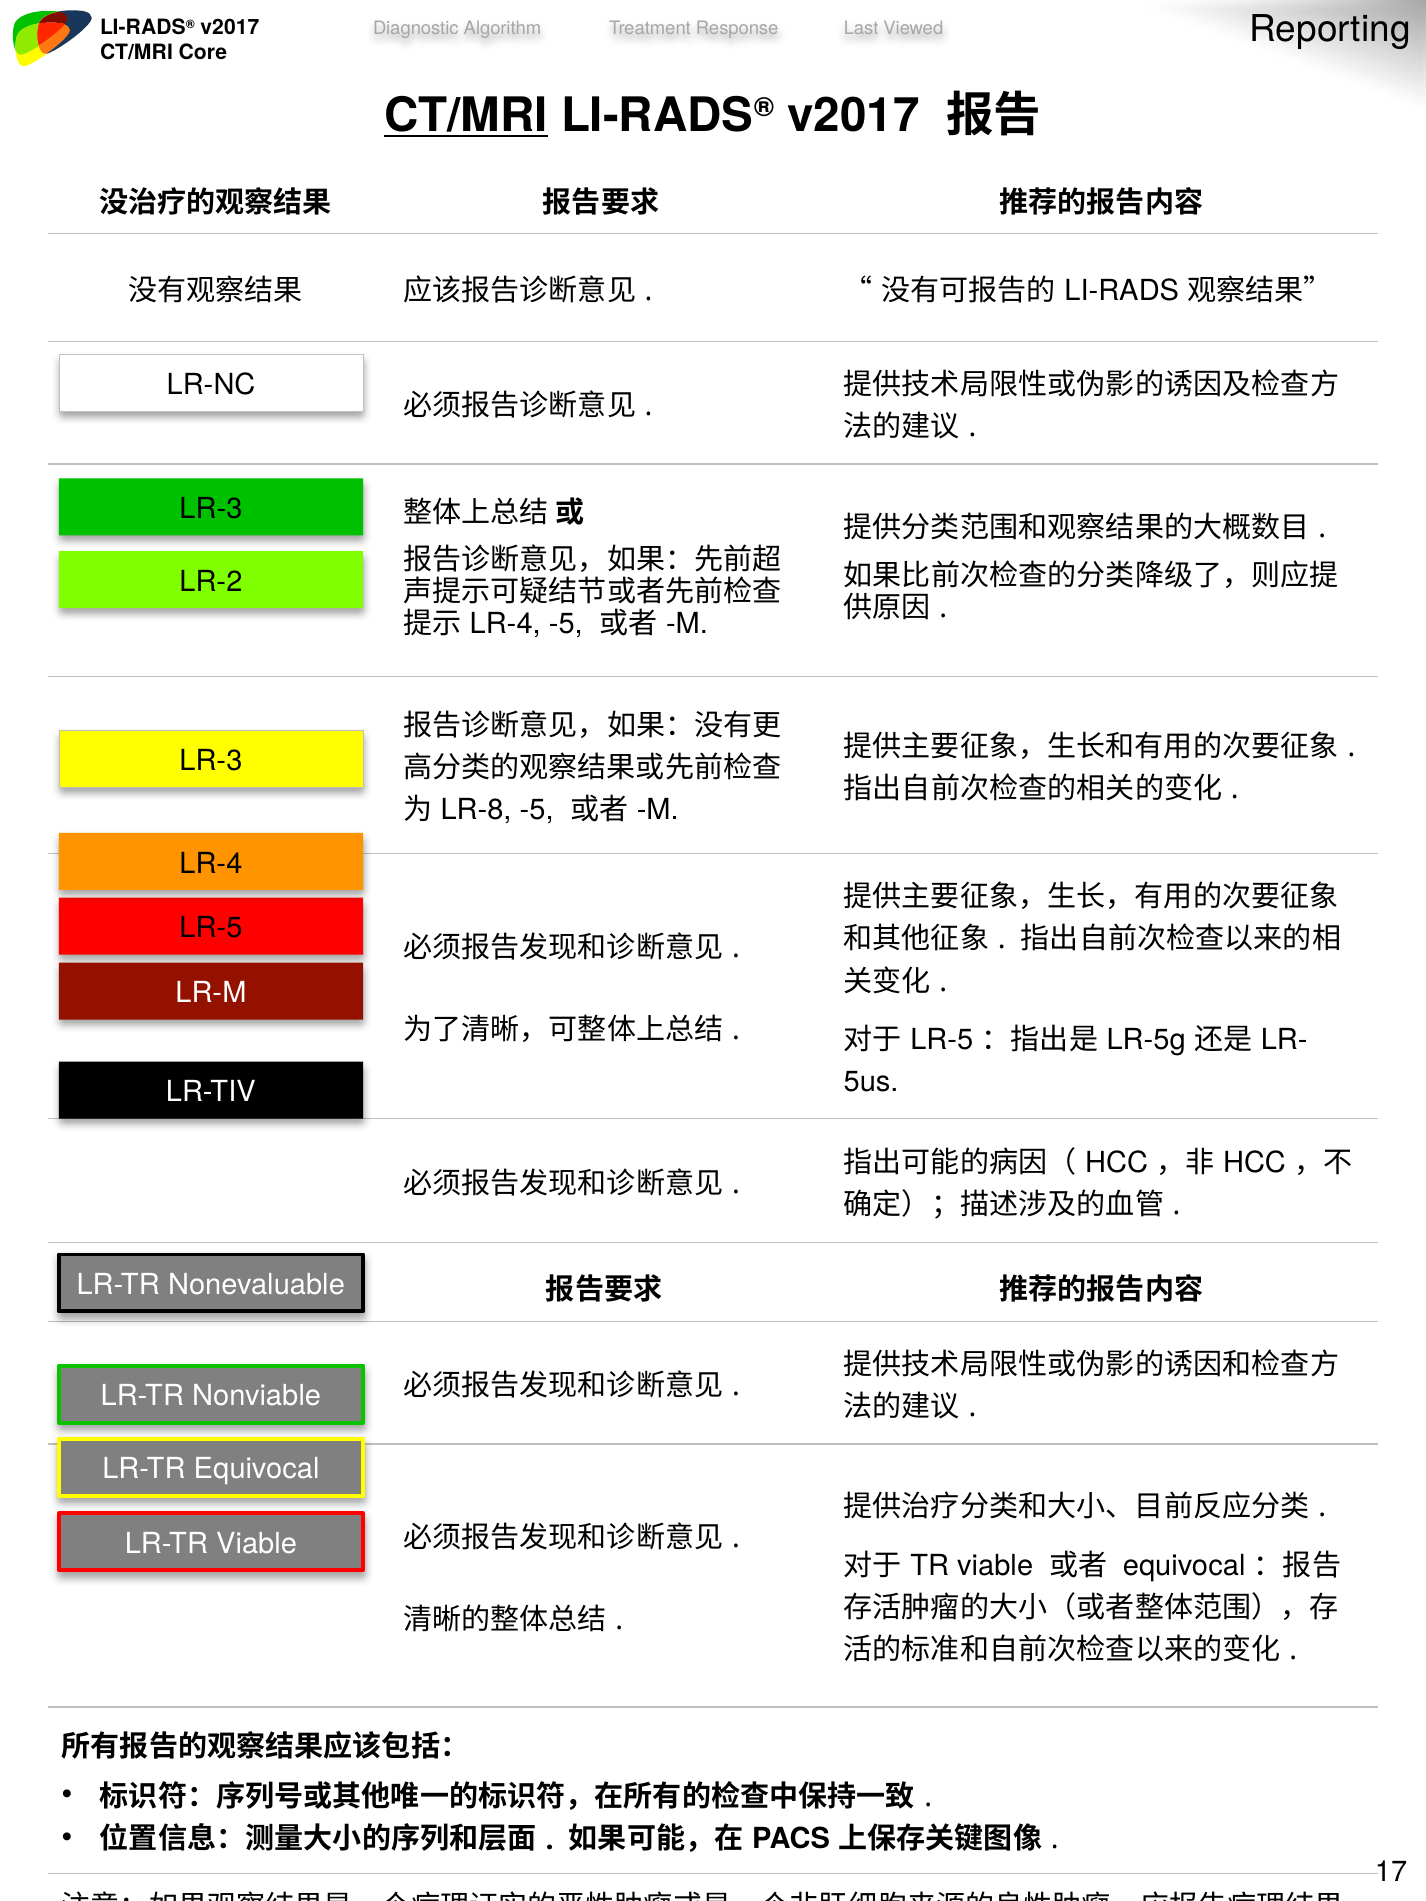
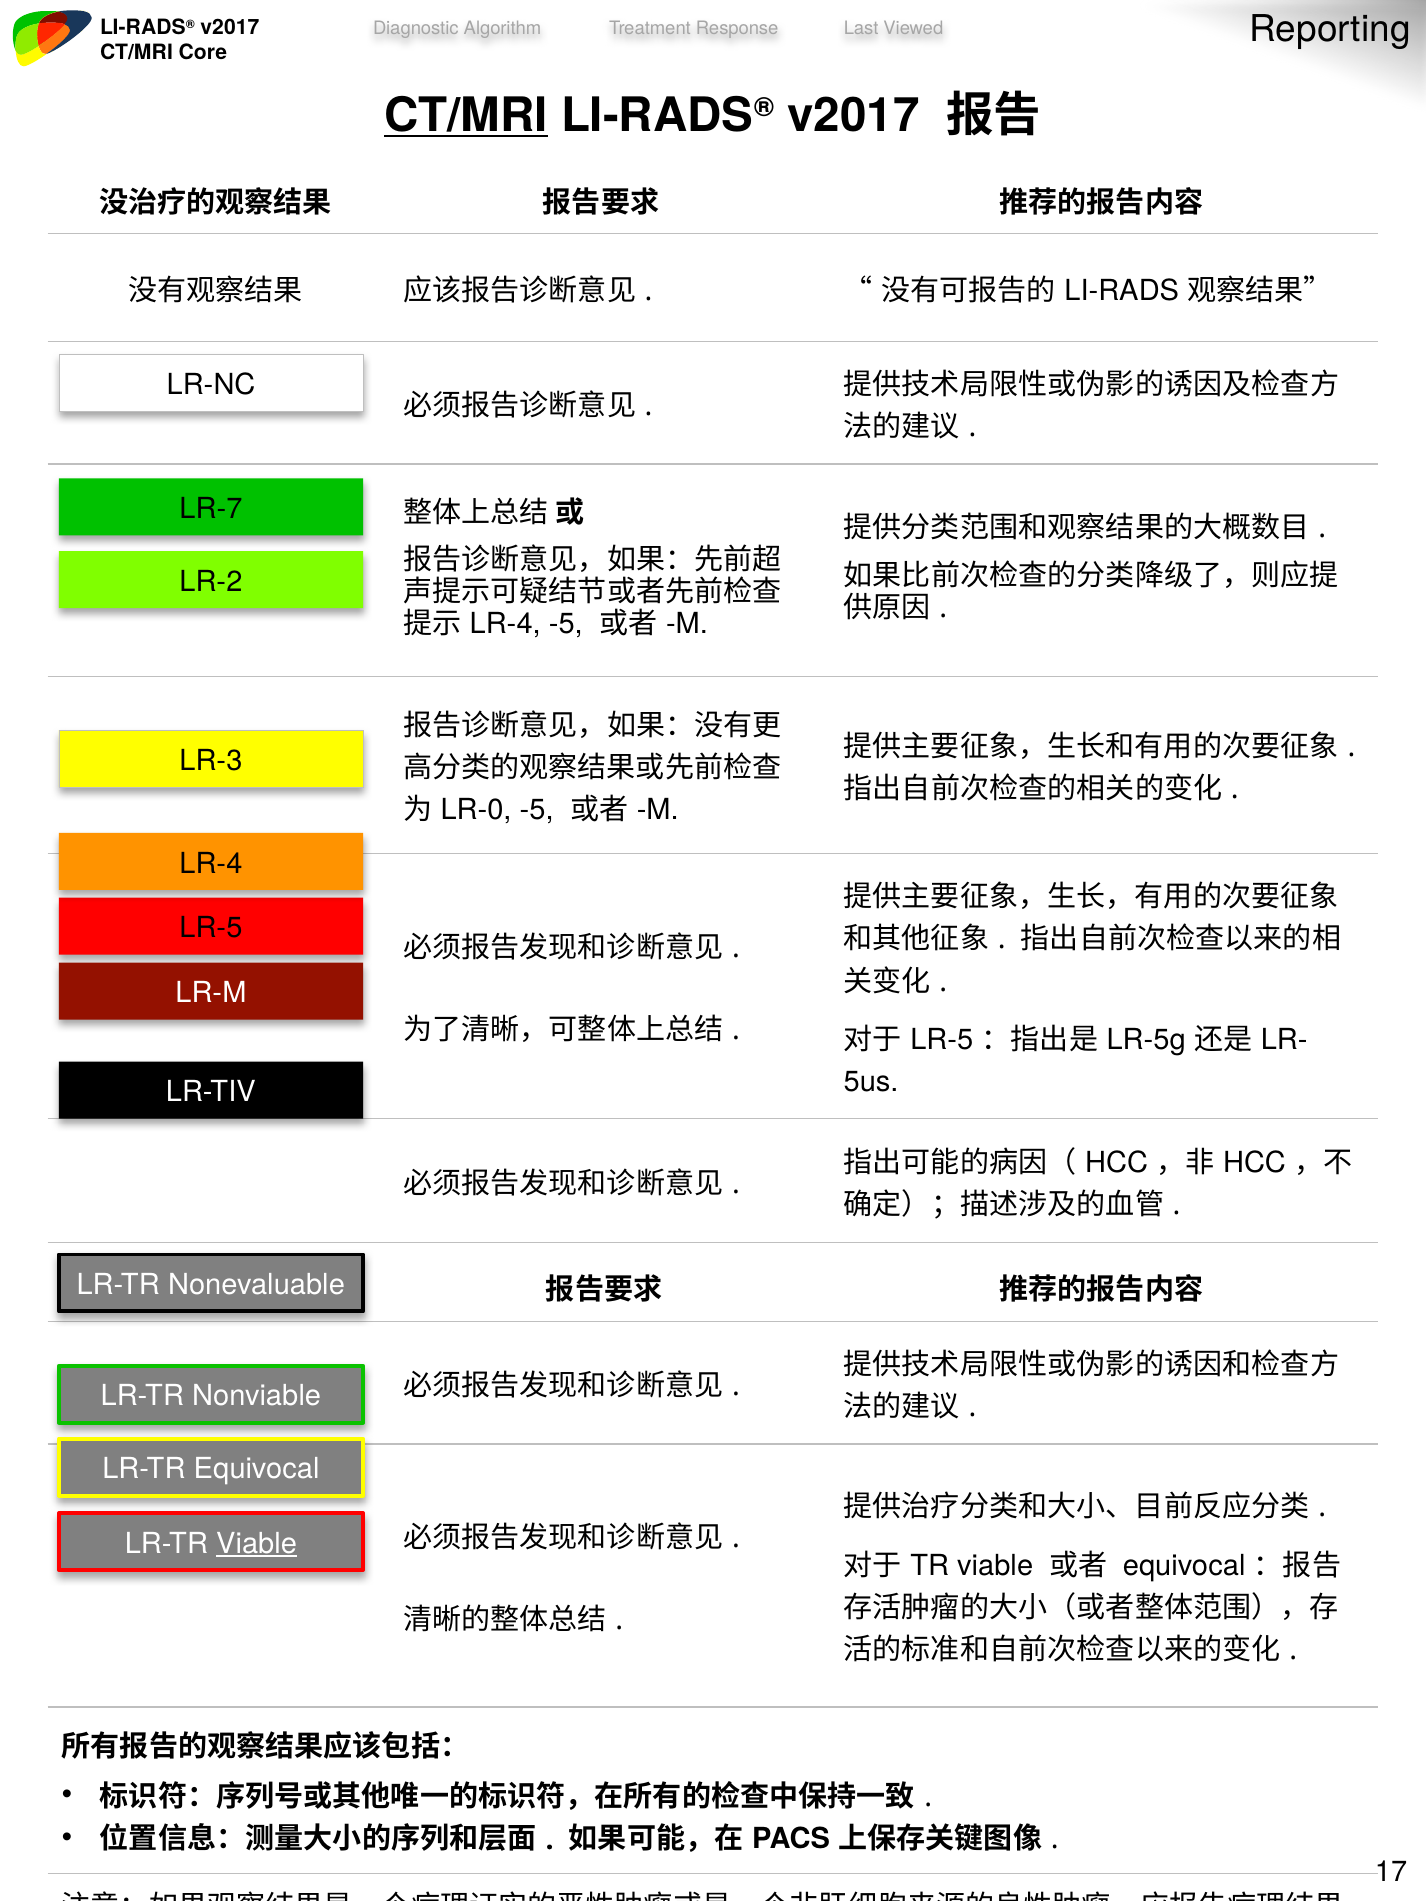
LR-3: LR-3 -> LR-7 (211, 509)
LR-8: LR-8 -> LR-0 (476, 811)
Viable underline: none -> present (257, 1544)
